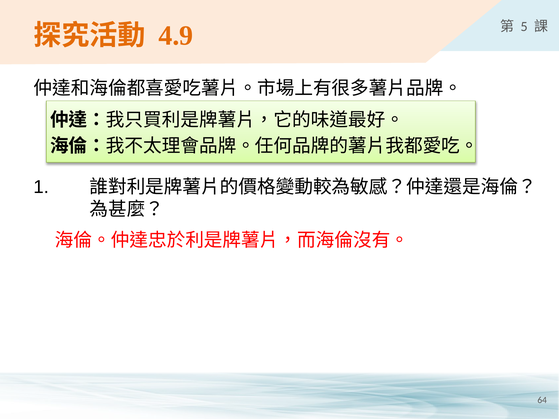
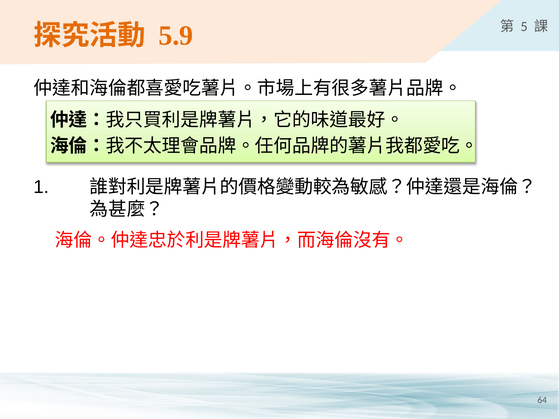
4.9: 4.9 -> 5.9 (176, 35)
